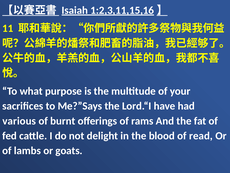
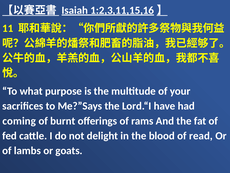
various: various -> coming (19, 121)
